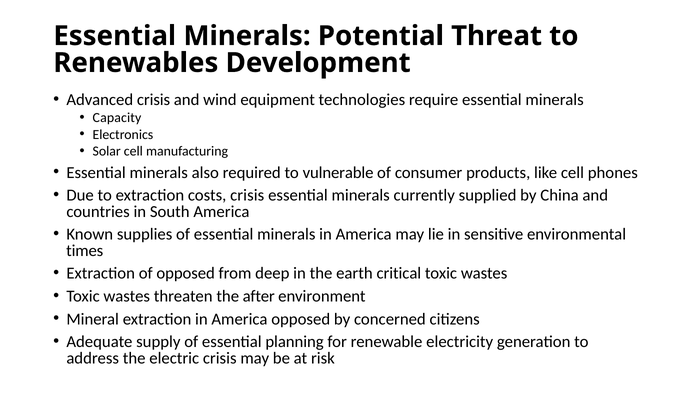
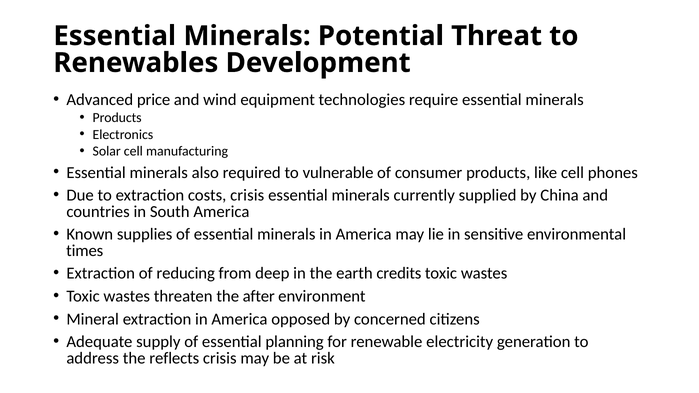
Advanced crisis: crisis -> price (154, 100)
Capacity: Capacity -> Products (117, 118)
of opposed: opposed -> reducing (186, 274)
critical: critical -> credits (399, 274)
electric: electric -> reflects (174, 358)
